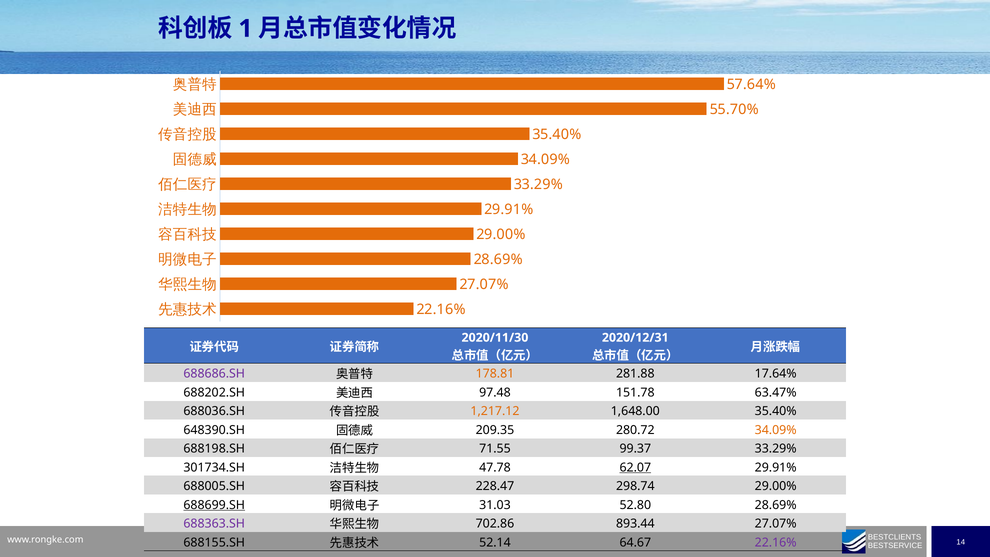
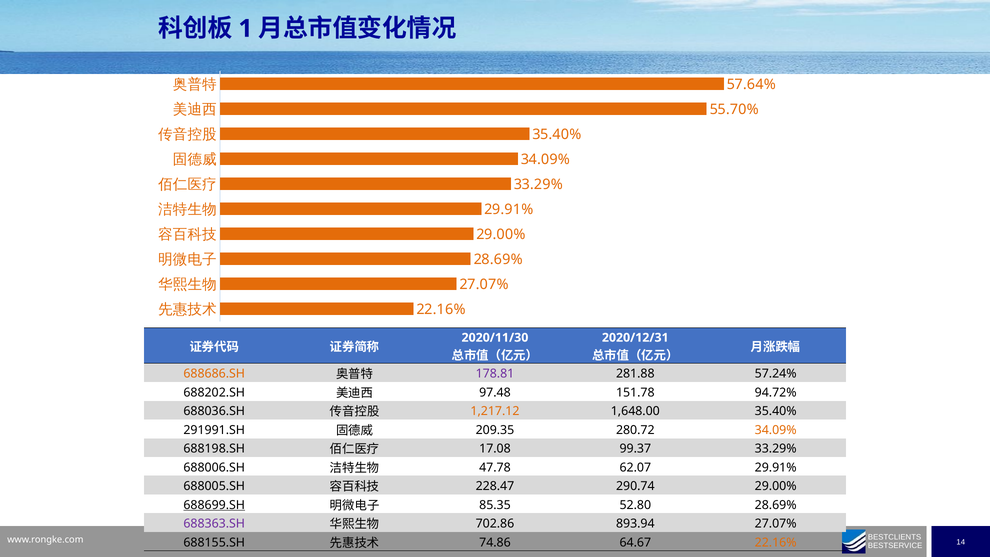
688686.SH colour: purple -> orange (214, 374)
178.81 colour: orange -> purple (495, 374)
17.64%: 17.64% -> 57.24% (776, 374)
63.47%: 63.47% -> 94.72% (776, 392)
648390.SH: 648390.SH -> 291991.SH (214, 430)
71.55: 71.55 -> 17.08 (495, 449)
301734.SH: 301734.SH -> 688006.SH (214, 467)
62.07 underline: present -> none (635, 467)
298.74: 298.74 -> 290.74 (635, 486)
31.03: 31.03 -> 85.35 (495, 505)
893.44: 893.44 -> 893.94 (635, 524)
52.14: 52.14 -> 74.86 (495, 542)
22.16% colour: purple -> orange (776, 542)
